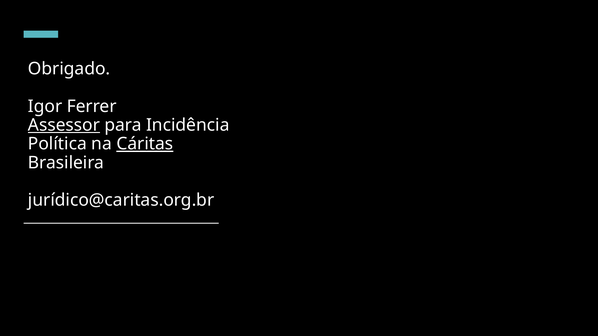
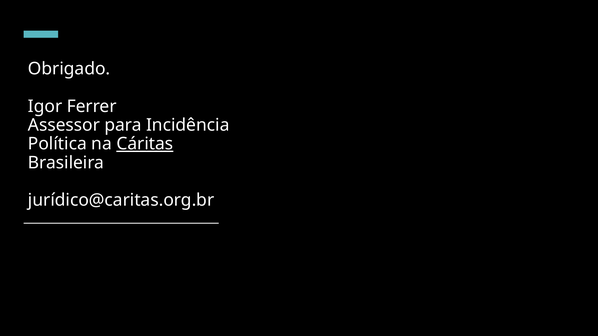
Assessor underline: present -> none (64, 125)
